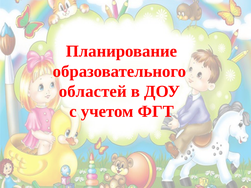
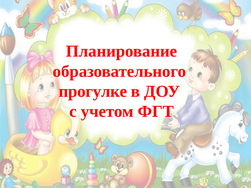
областей: областей -> прогулке (93, 91)
